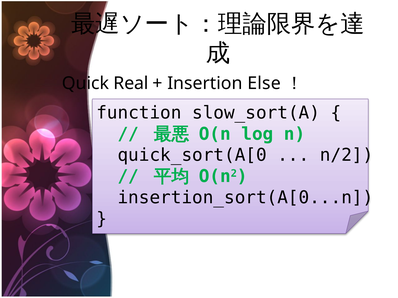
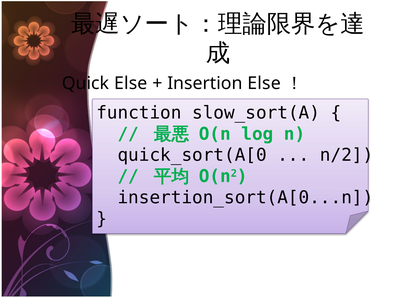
Quick Real: Real -> Else (131, 83)
